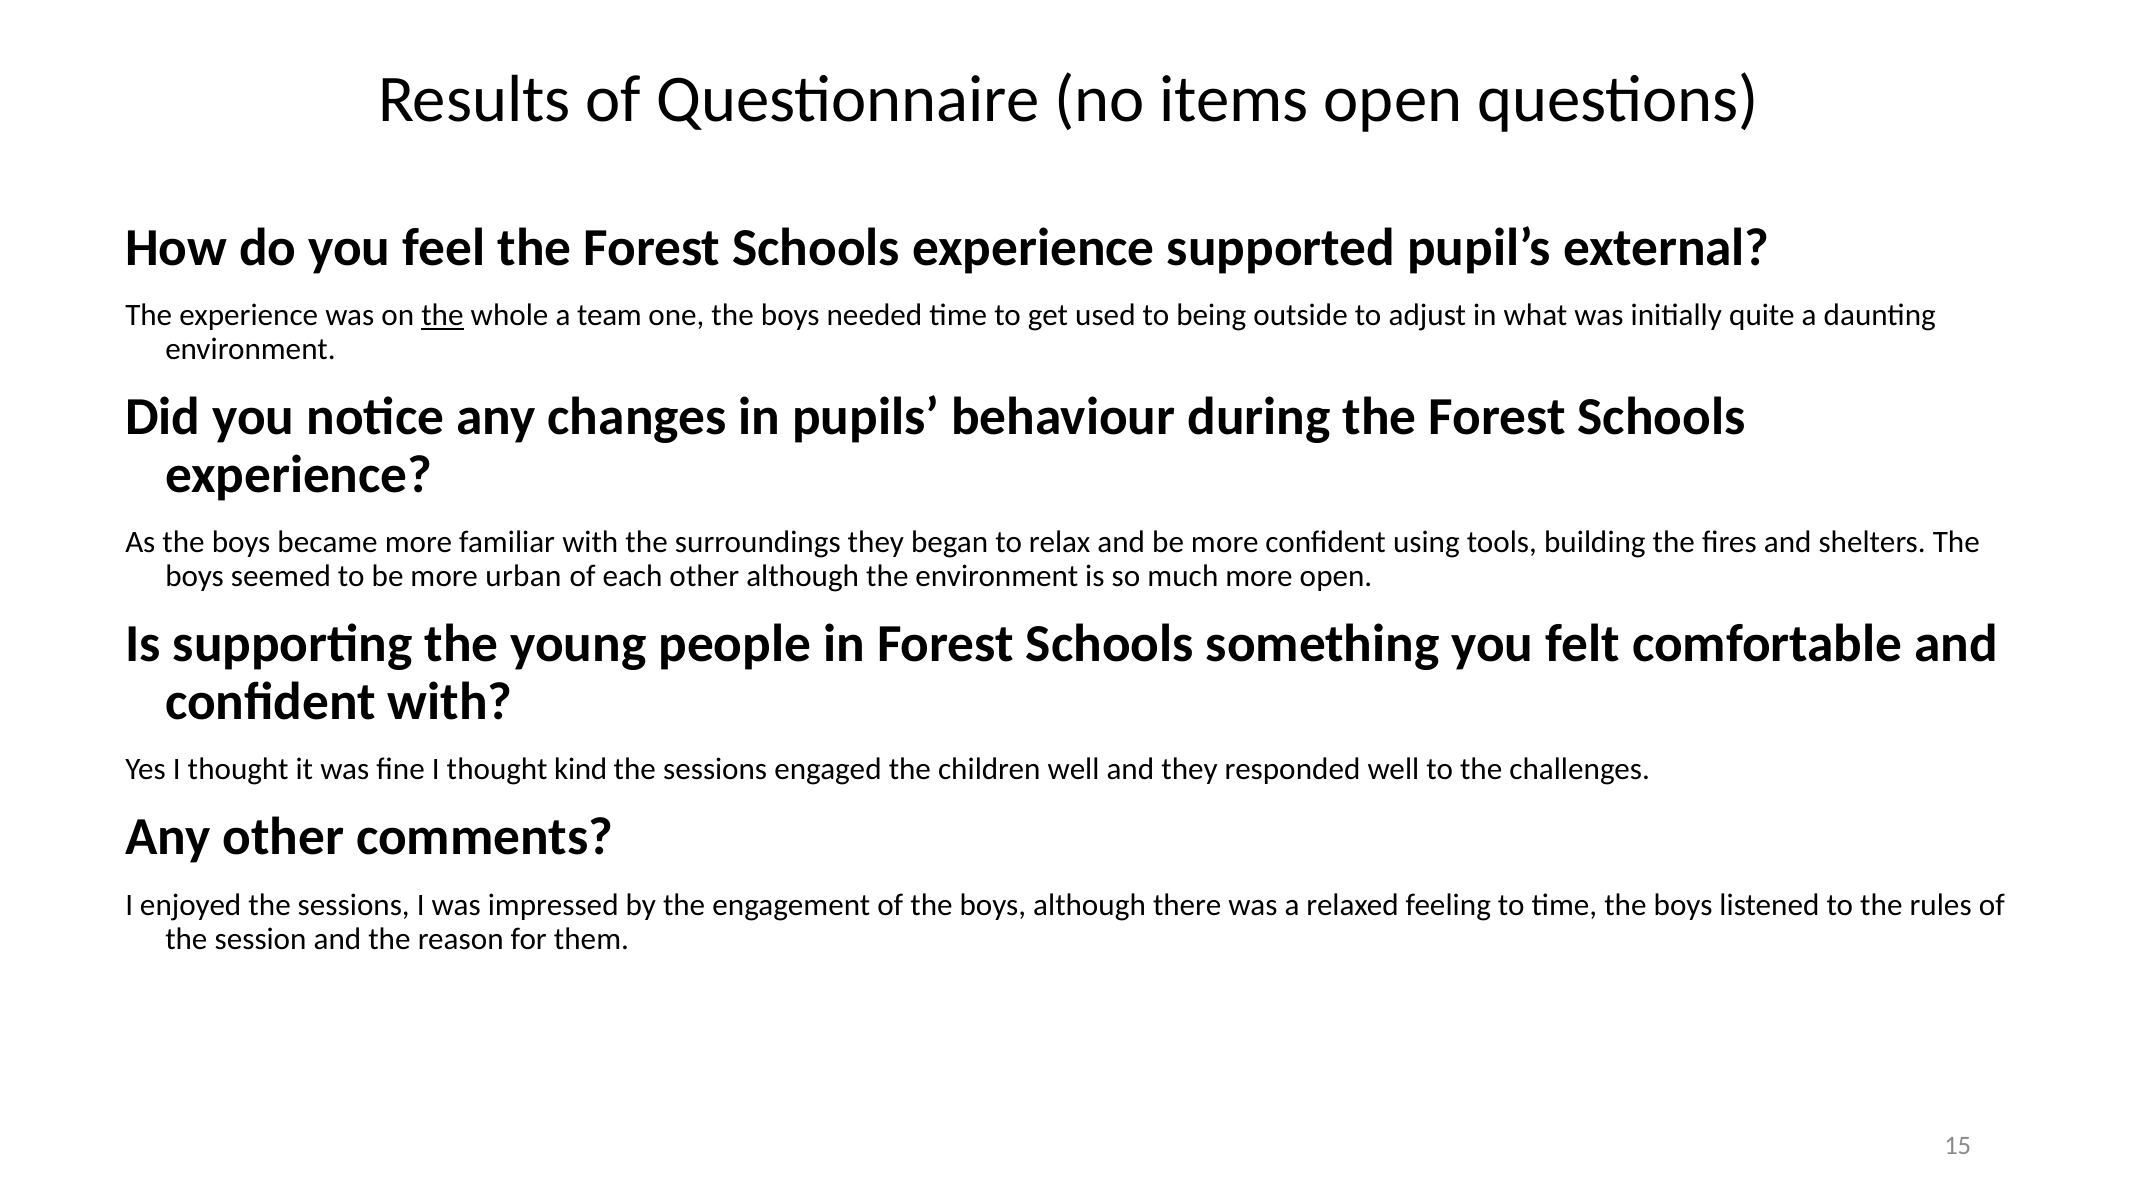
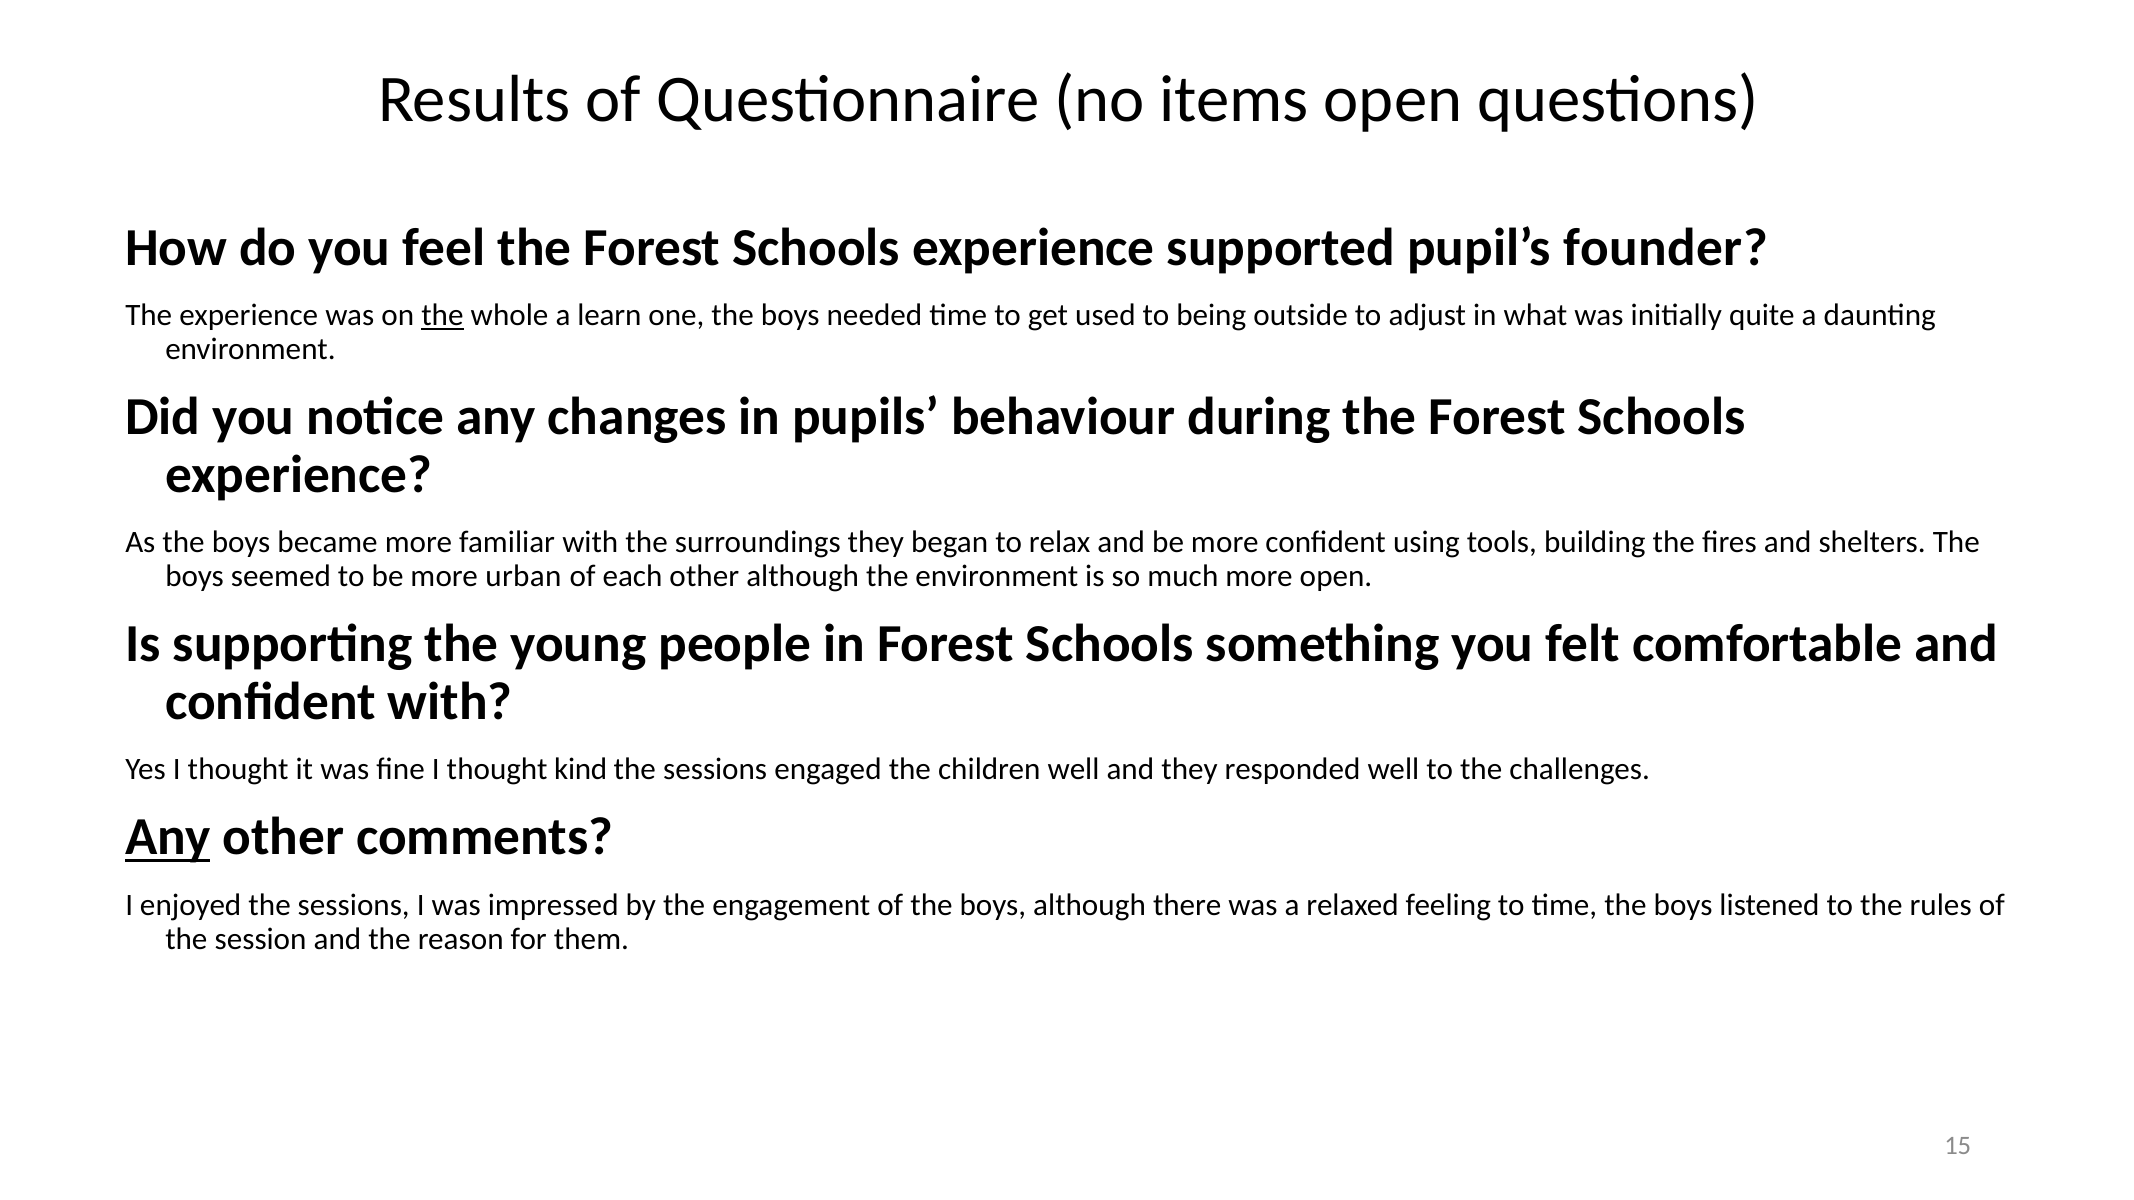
external: external -> founder (1666, 248)
team: team -> learn (609, 316)
Any underline: none -> present (168, 837)
